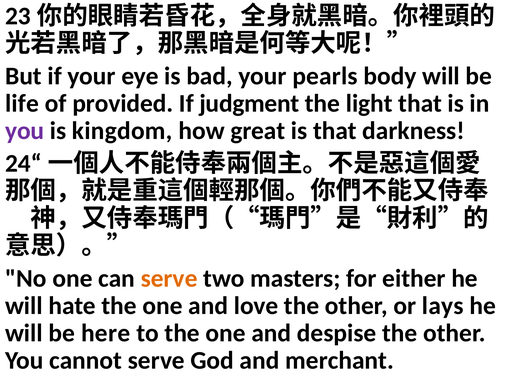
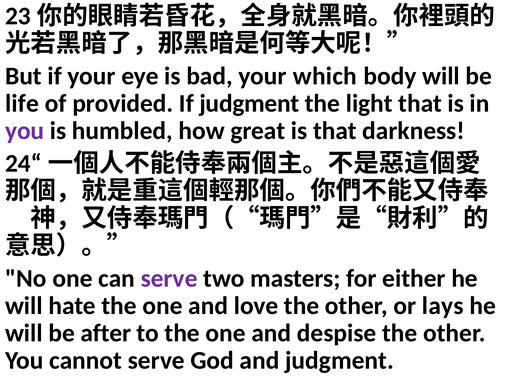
pearls: pearls -> which (325, 76)
kingdom: kingdom -> humbled (122, 131)
serve colour: orange -> purple (169, 279)
here: here -> after (106, 334)
and merchant: merchant -> judgment (340, 361)
